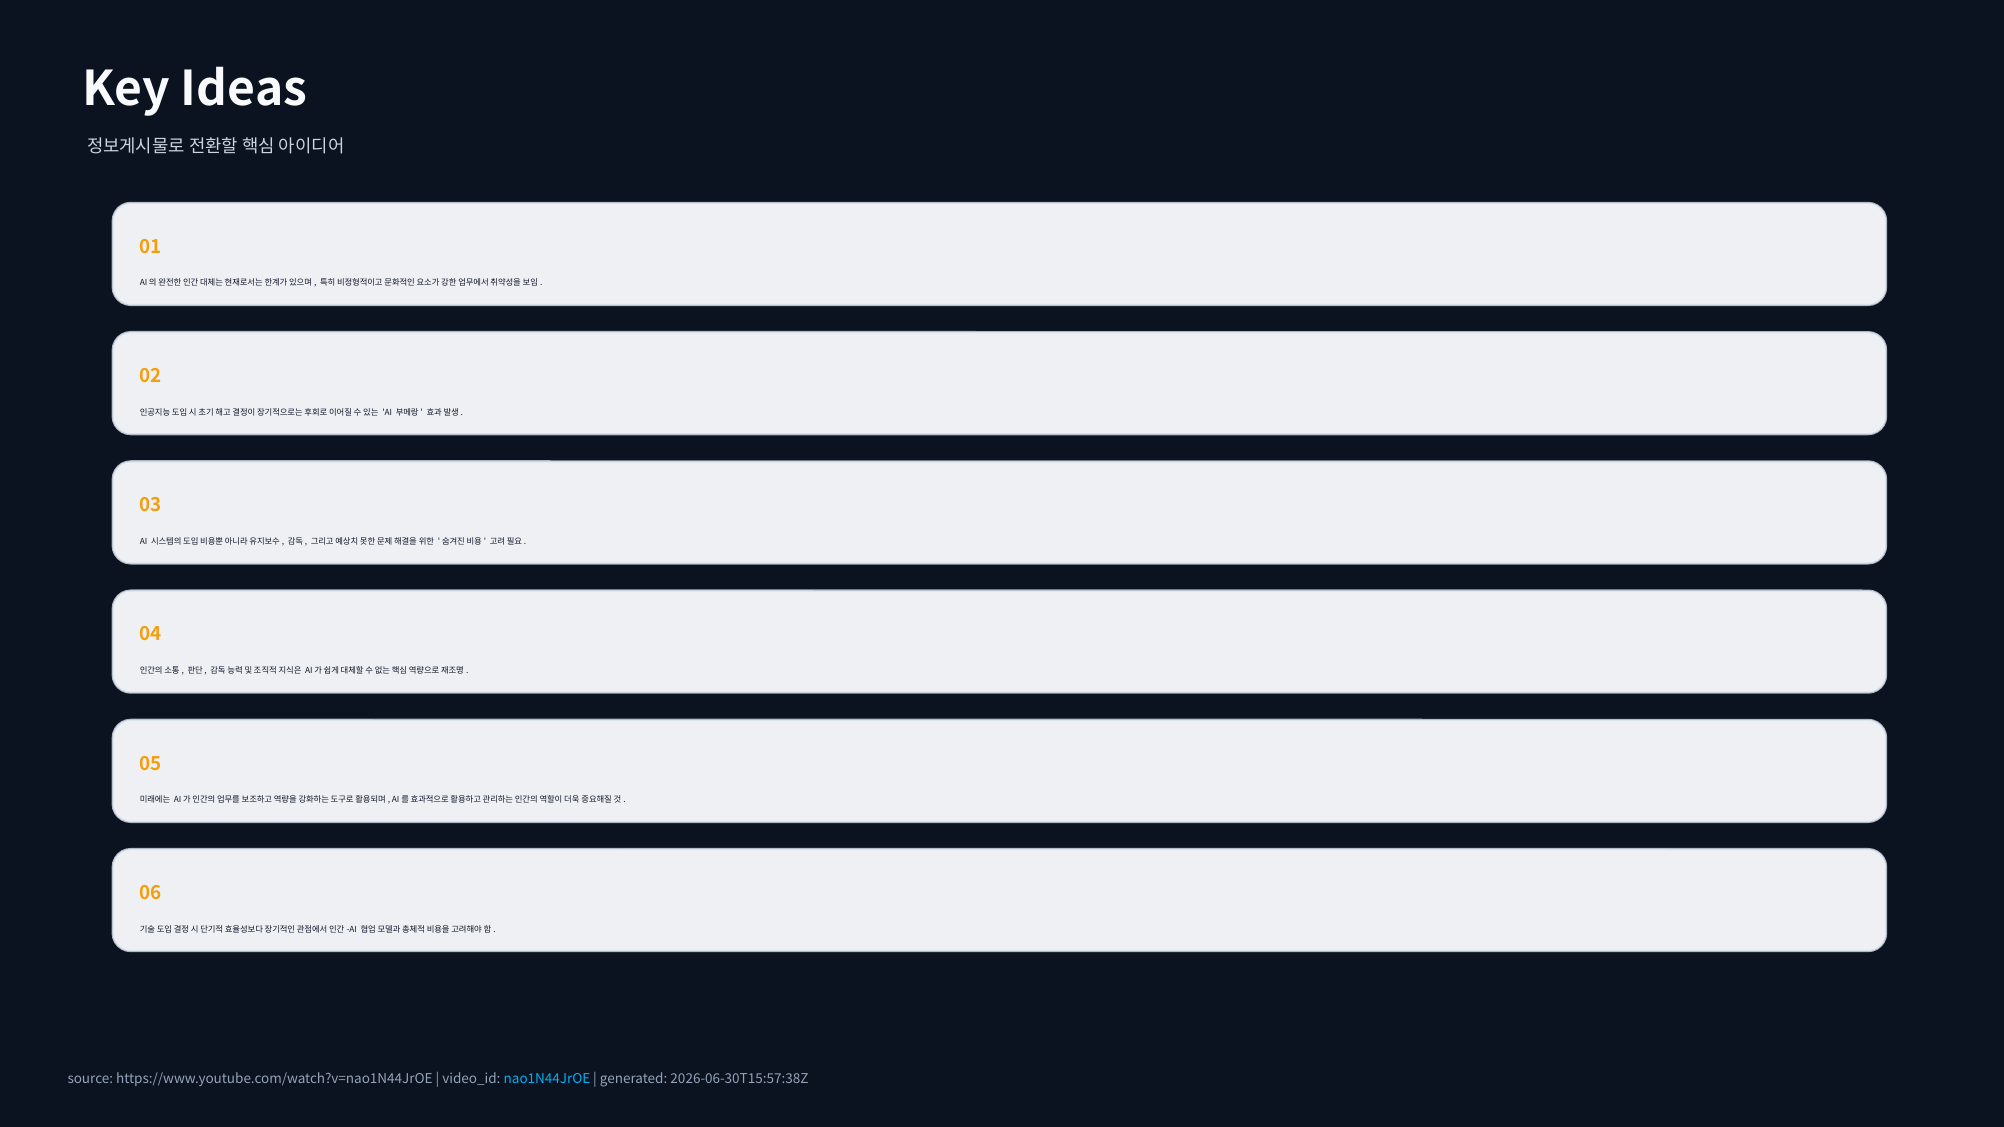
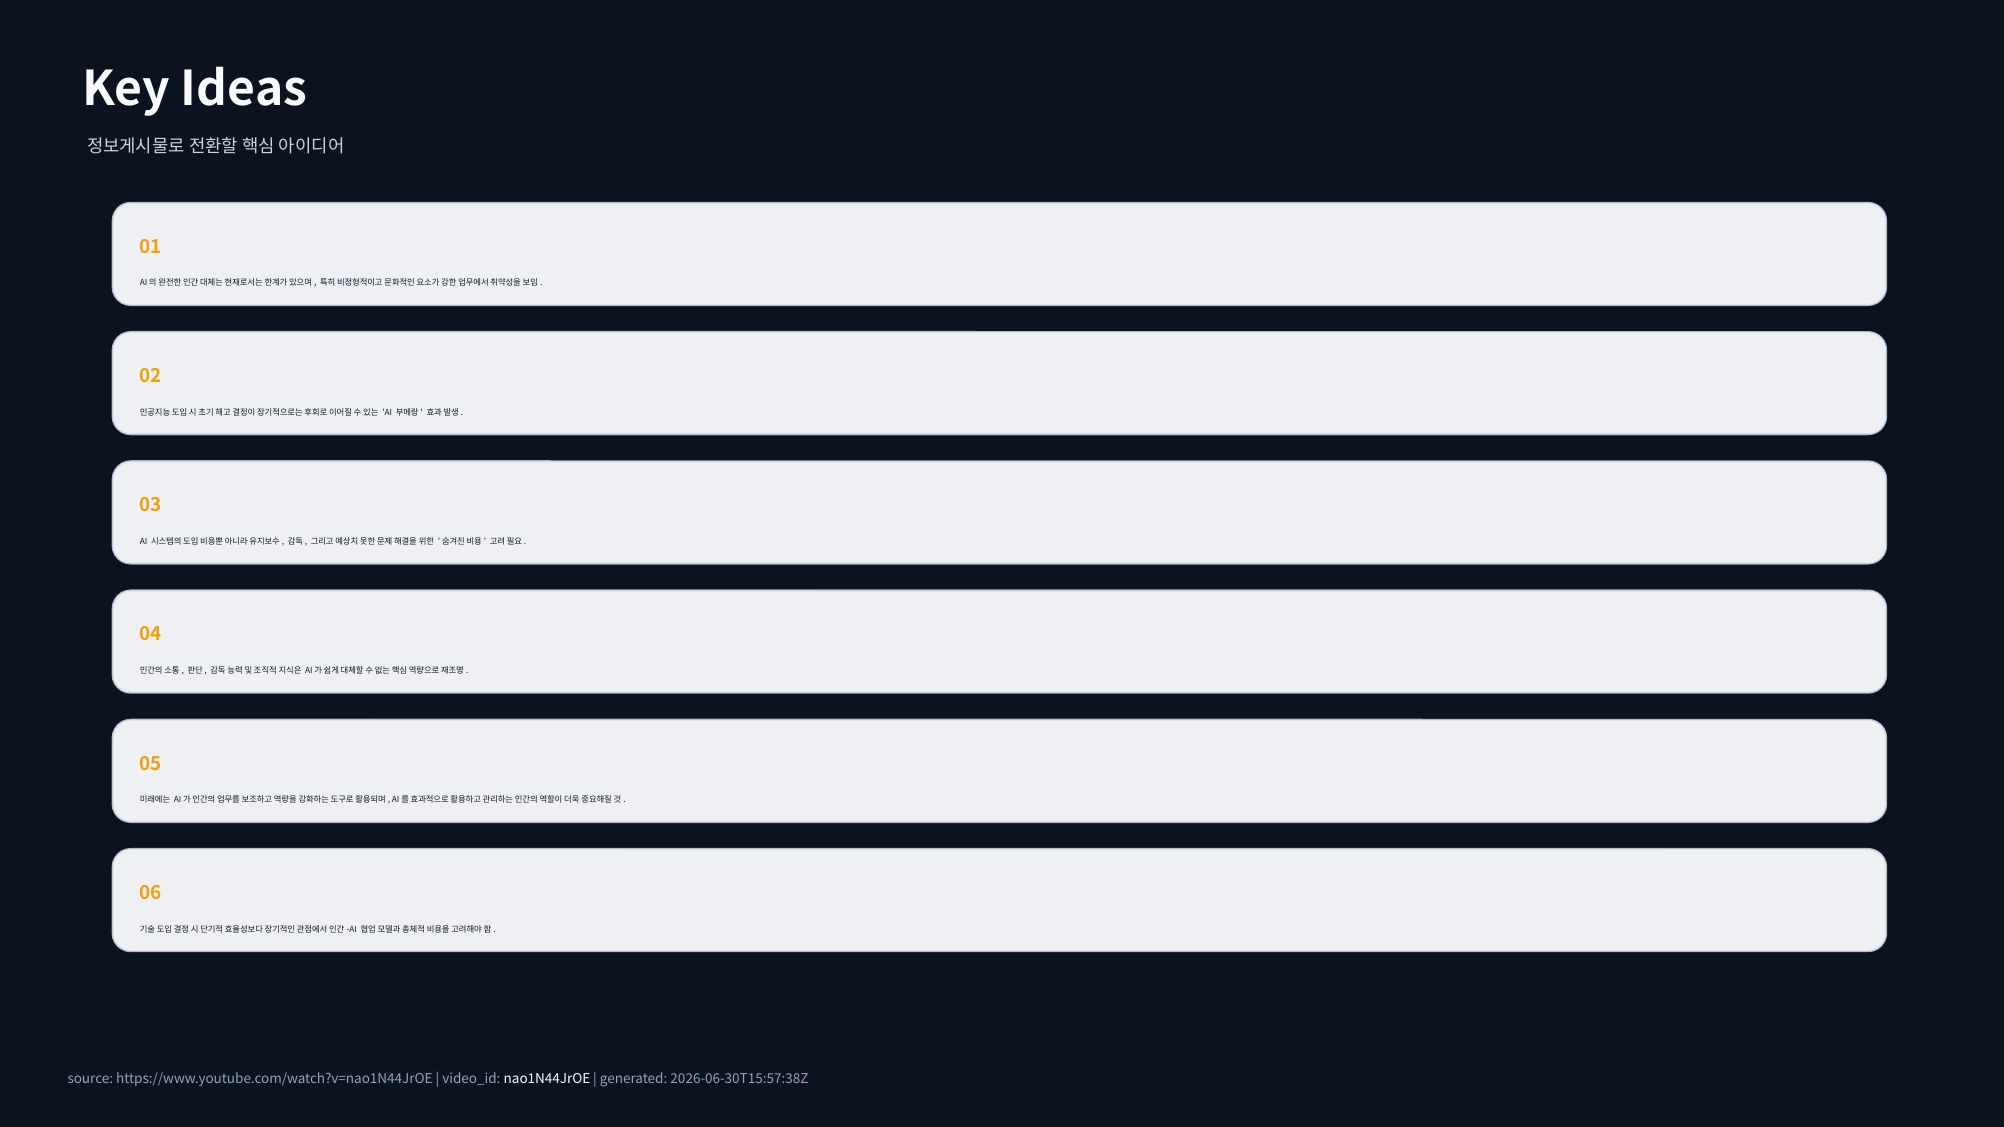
nao1N44JrOE colour: light blue -> white (547, 1079)
